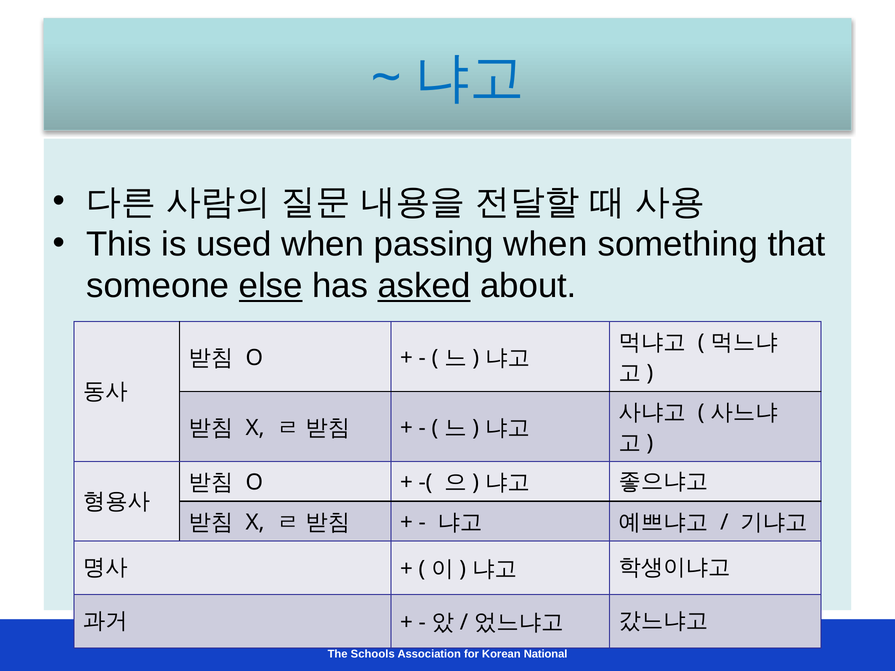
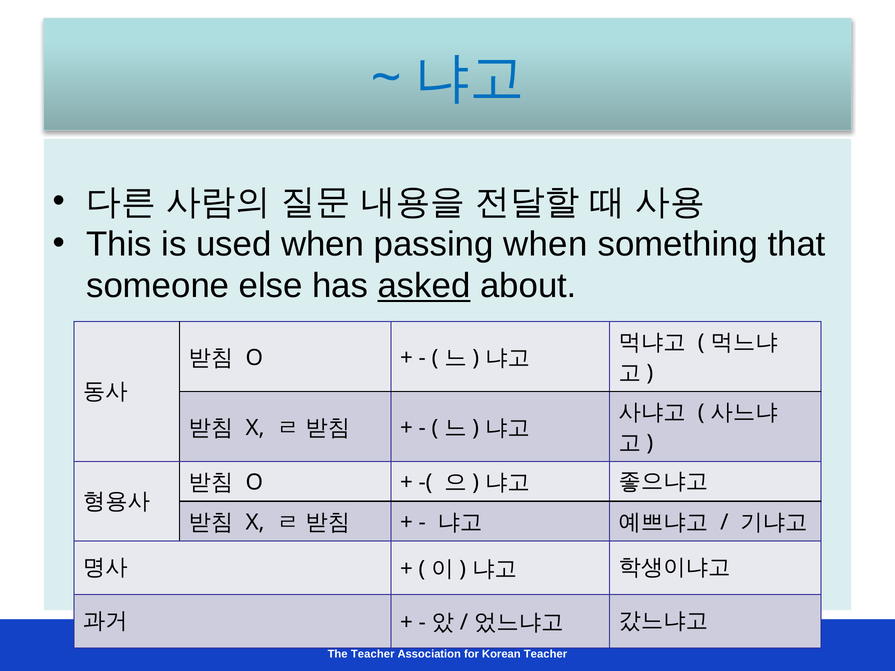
else underline: present -> none (271, 286)
The Schools: Schools -> Teacher (373, 654)
Korean National: National -> Teacher (546, 654)
